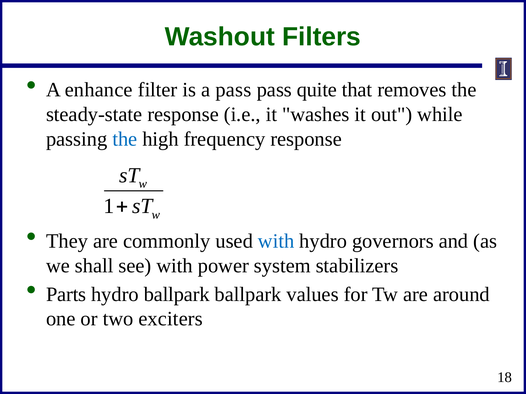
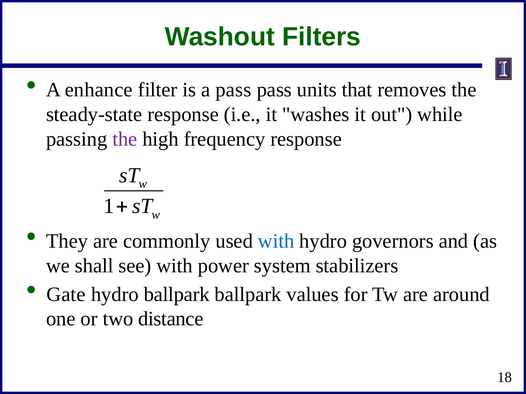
quite: quite -> units (317, 90)
the colour: blue -> purple (125, 139)
Parts: Parts -> Gate (66, 295)
exciters: exciters -> distance (171, 319)
